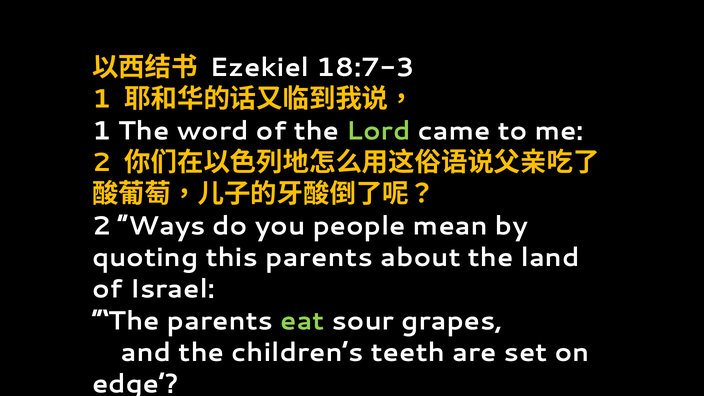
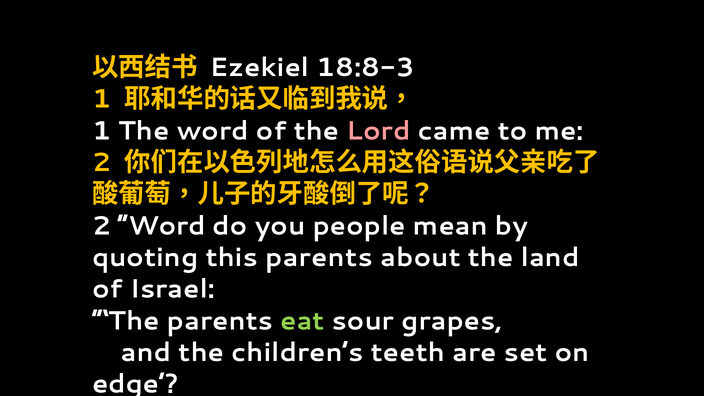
18:7-3: 18:7-3 -> 18:8-3 (366, 67)
Lord colour: light green -> pink (378, 131)
2 Ways: Ways -> Word (162, 226)
